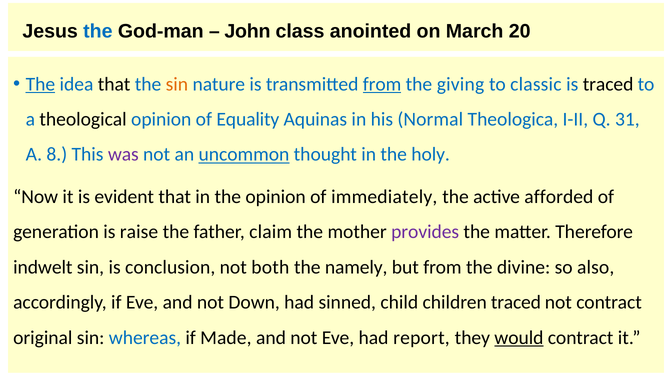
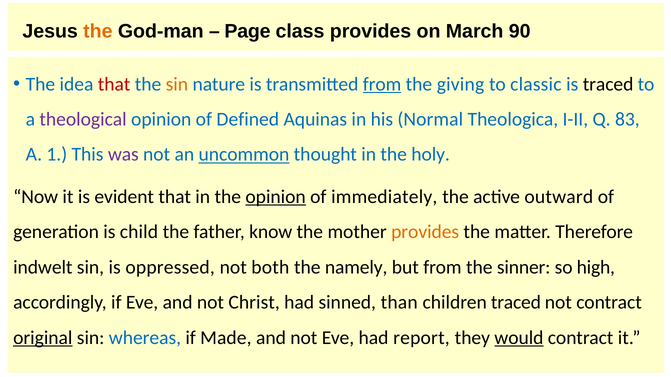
the colour: blue -> orange (98, 31)
John: John -> Page (247, 31)
class anointed: anointed -> provides (371, 31)
20: 20 -> 90 (520, 31)
The underline: present -> none (40, 84)
that colour: black -> red (114, 84)
theological colour: black -> purple (83, 119)
Equality: Equality -> Defined (248, 119)
31: 31 -> 83 (627, 119)
8: 8 -> 1 (57, 155)
opinion underline: none -> present (276, 197)
afforded: afforded -> outward (559, 197)
raise: raise -> child (139, 232)
claim: claim -> know (271, 232)
provides colour: purple -> orange (425, 232)
conclusion: conclusion -> oppressed (170, 267)
divine: divine -> sinner (524, 267)
also: also -> high (596, 267)
Down: Down -> Christ (254, 303)
child: child -> than (399, 303)
original underline: none -> present (43, 338)
